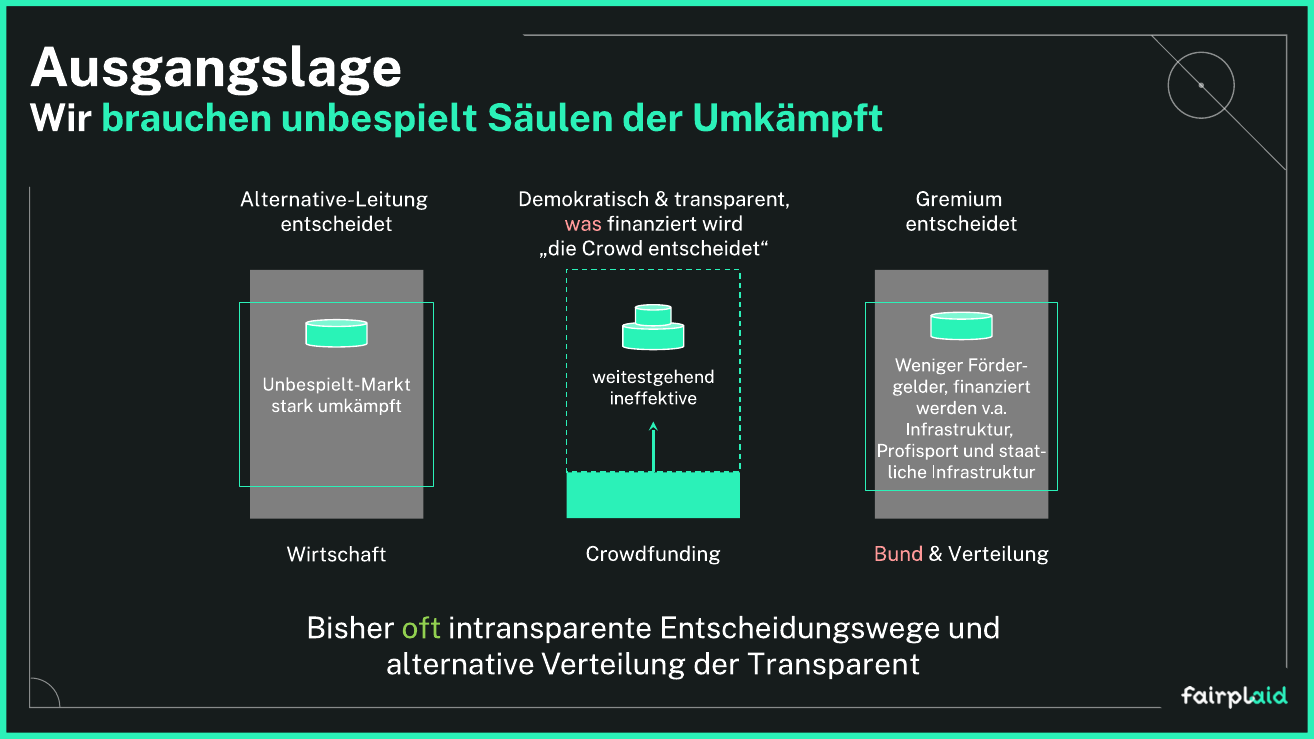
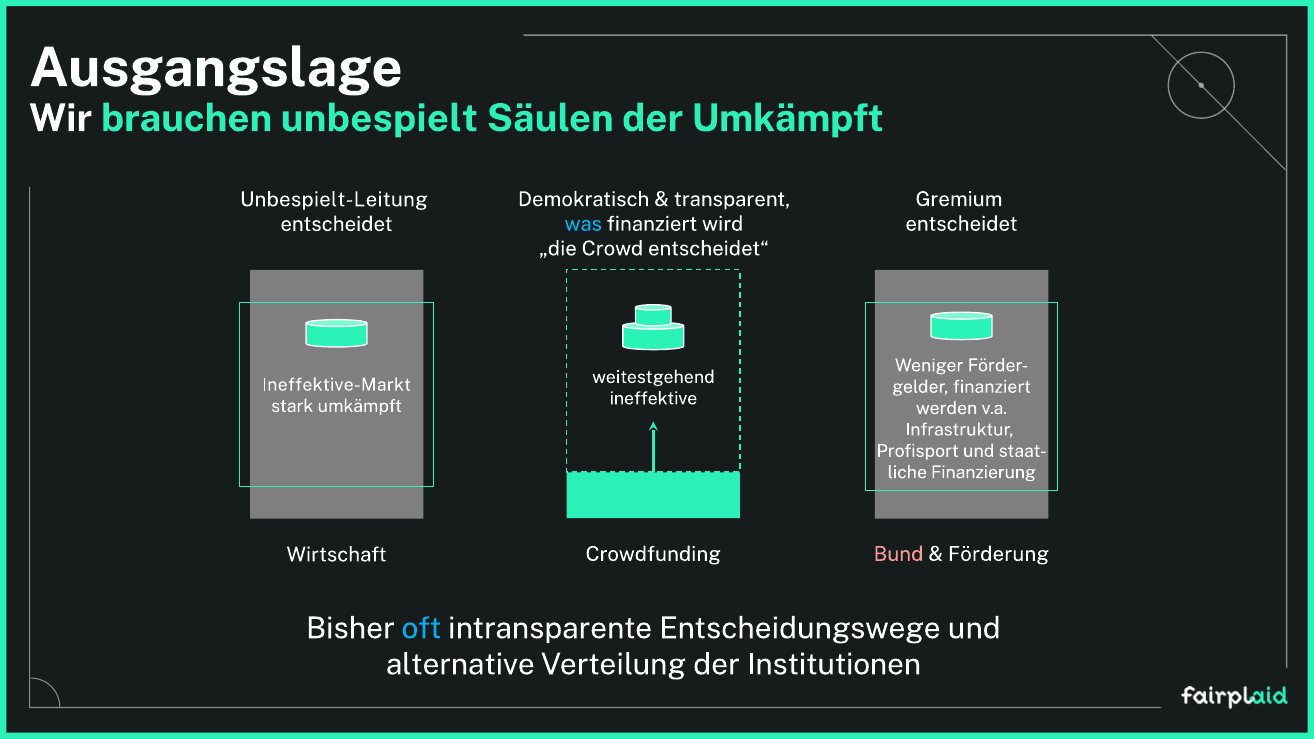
Alternative-Leitung: Alternative-Leitung -> Unbespielt-Leitung (334, 200)
was colour: pink -> light blue (583, 224)
Unbespielt-Markt: Unbespielt-Markt -> Ineffektive-Markt (336, 385)
Infrastruktur: Infrastruktur -> Finanzierung (983, 472)
Verteilung: Verteilung -> Förderung (999, 554)
oft colour: light green -> light blue (421, 628)
der Transparent: Transparent -> Institutionen (834, 665)
